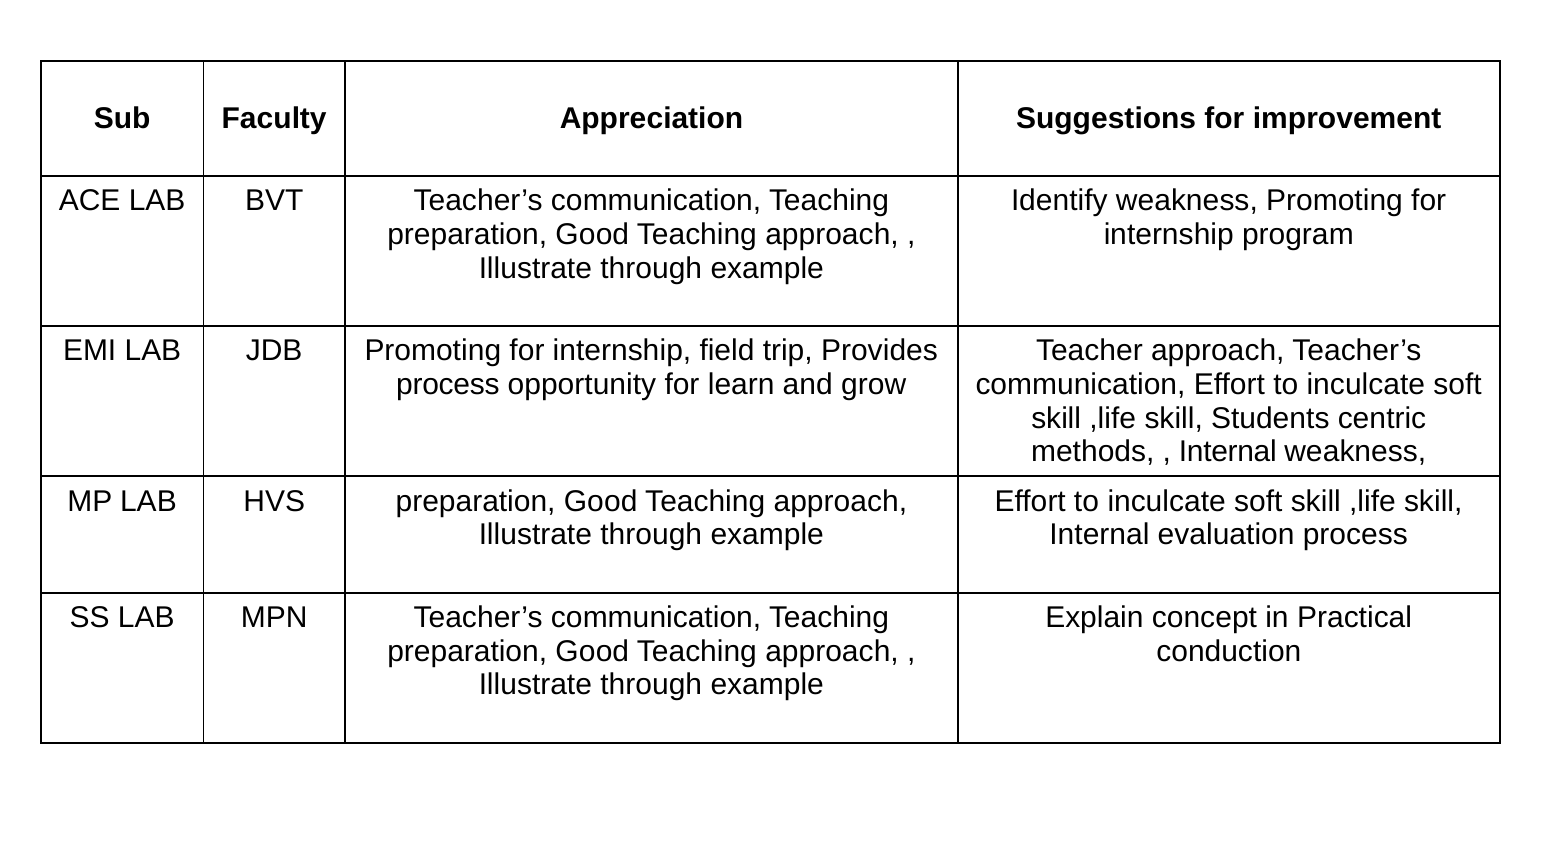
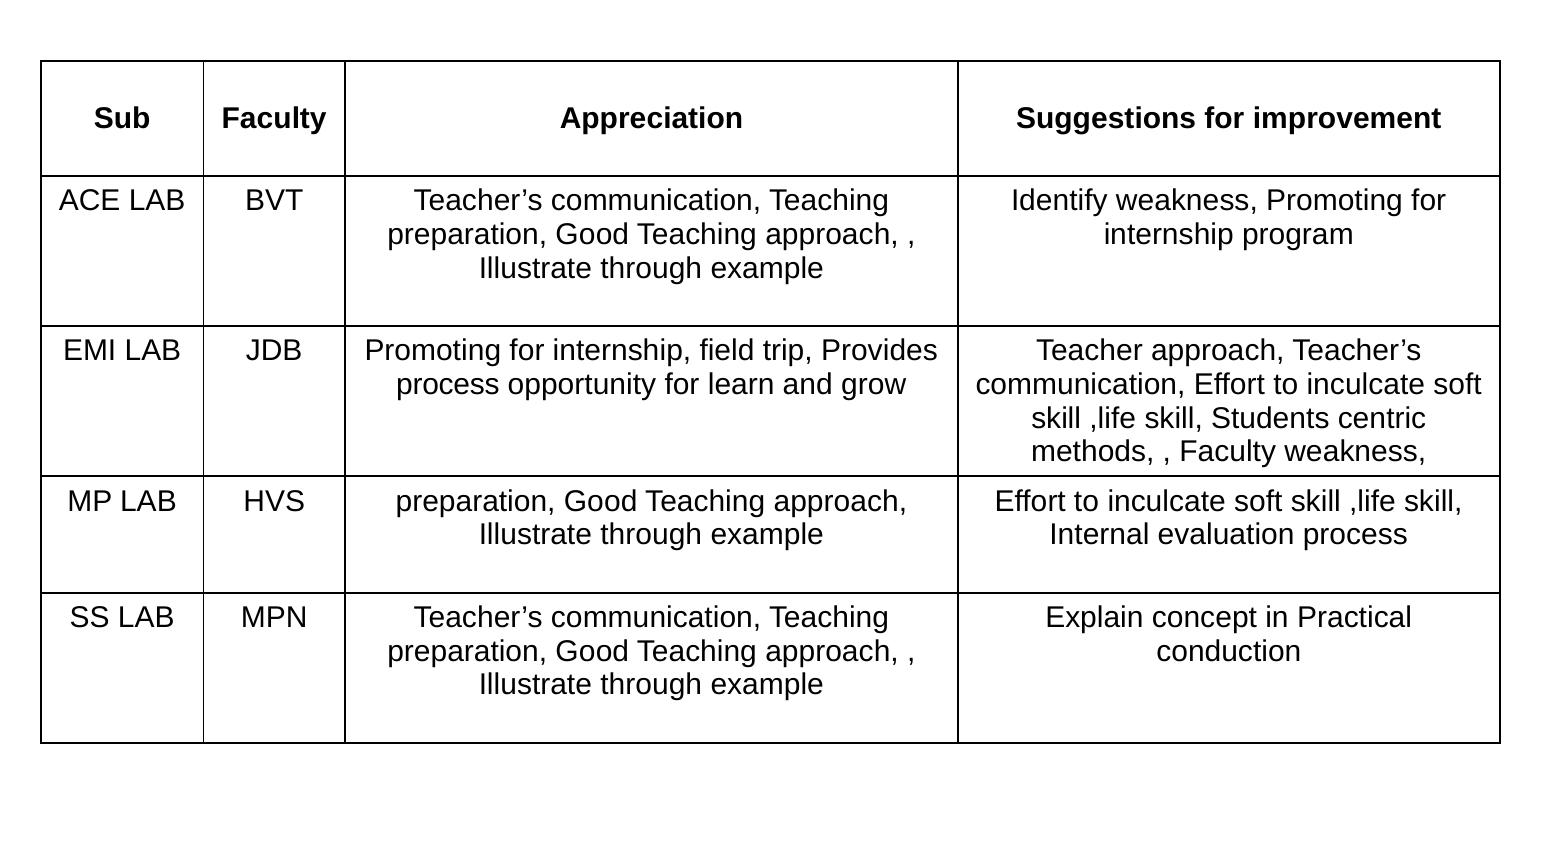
Internal: Internal -> Faculty (1228, 452)
